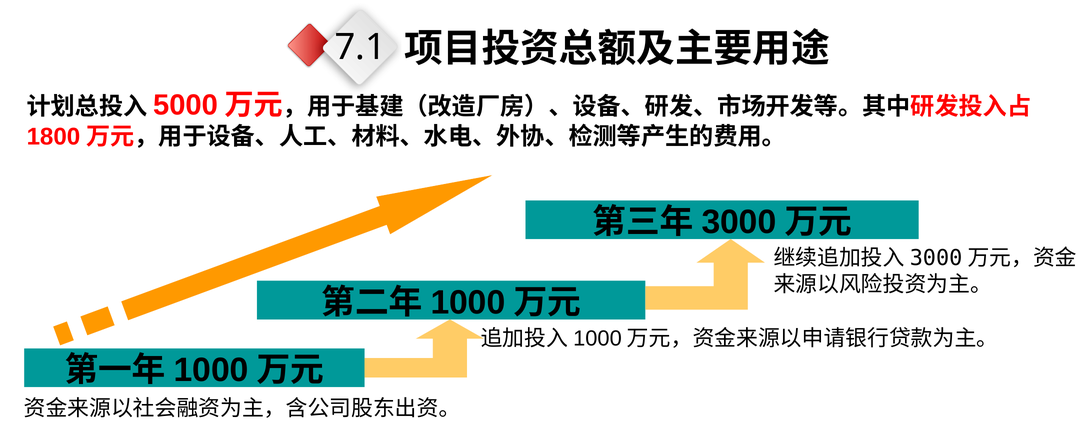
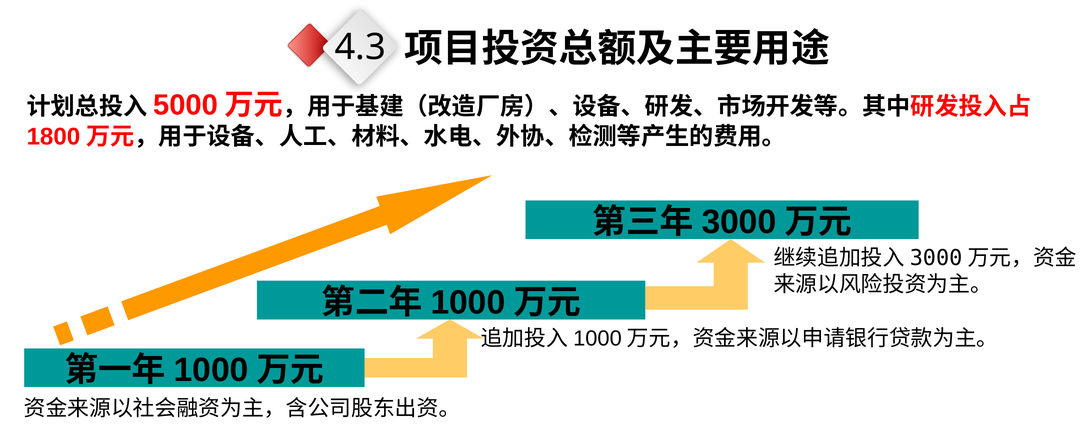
7.1: 7.1 -> 4.3 (360, 47)
